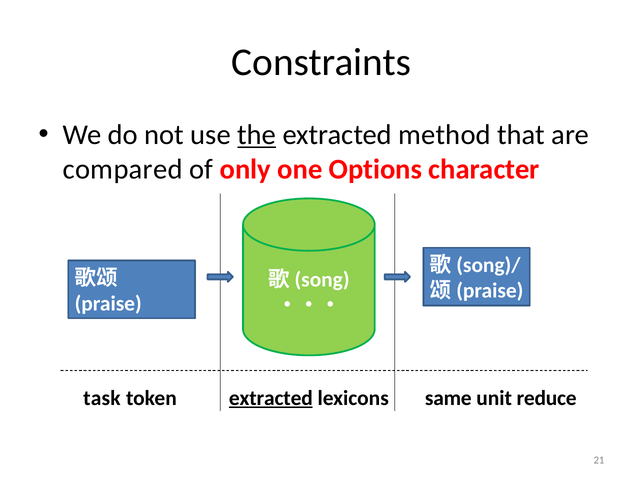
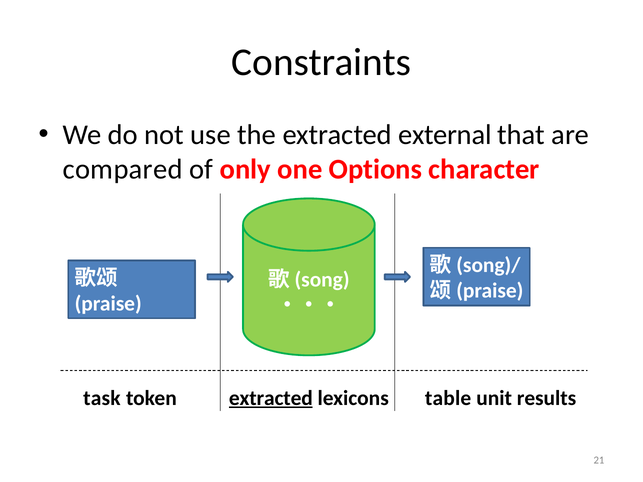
the underline: present -> none (257, 135)
method: method -> external (445, 135)
same: same -> table (448, 398)
reduce: reduce -> results (546, 398)
